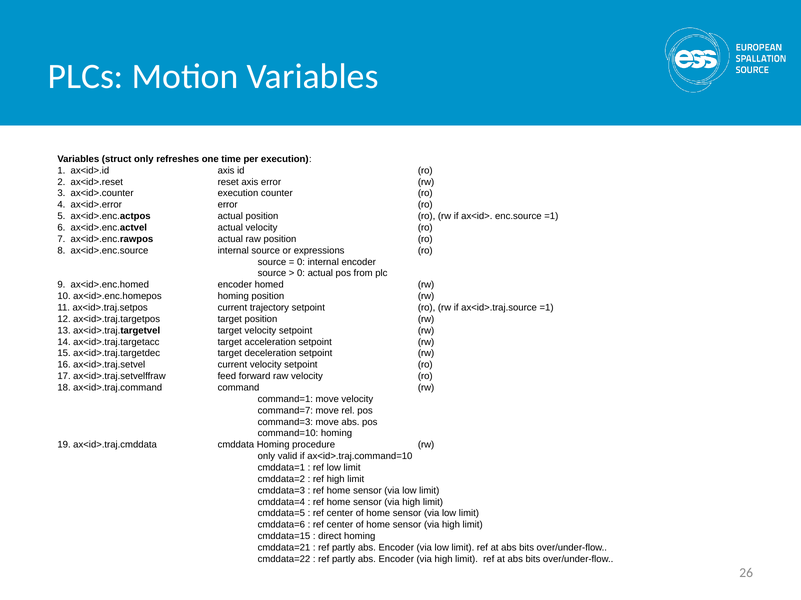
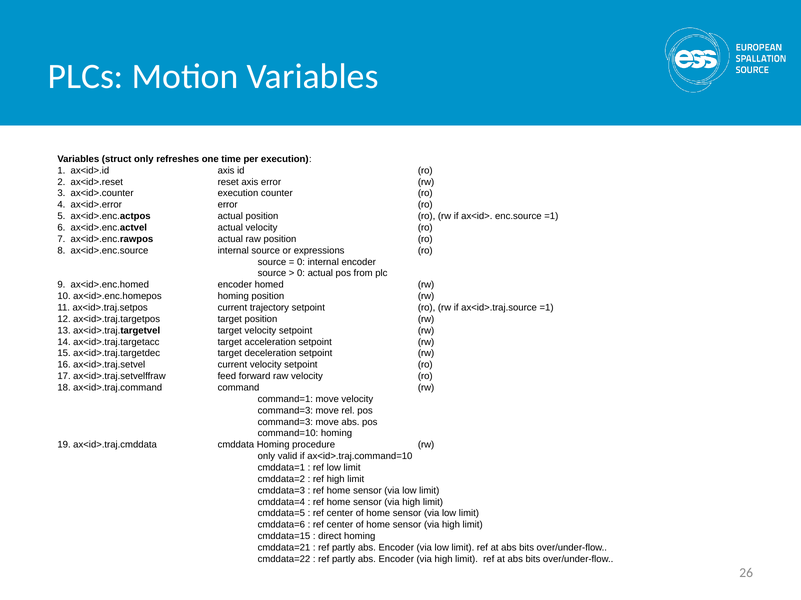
command=7: command=7 -> command=3 (285, 411)
